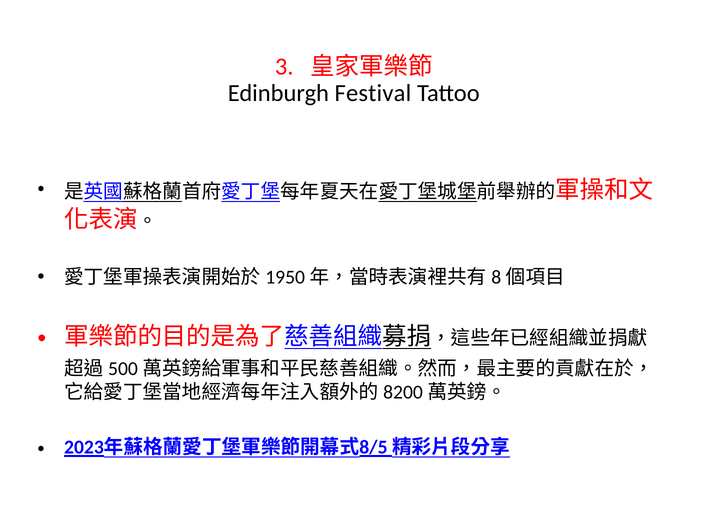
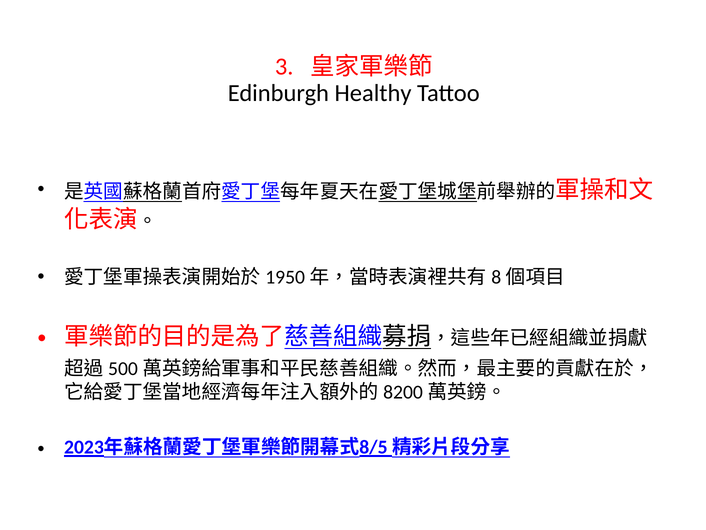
Festival: Festival -> Healthy (373, 93)
